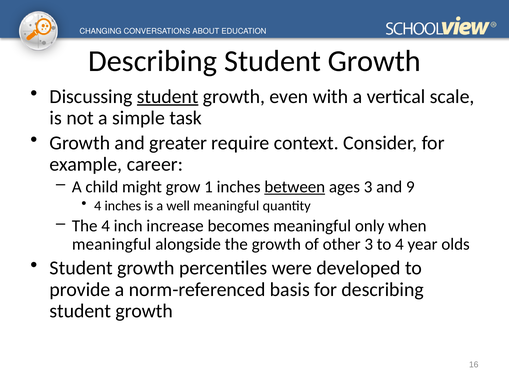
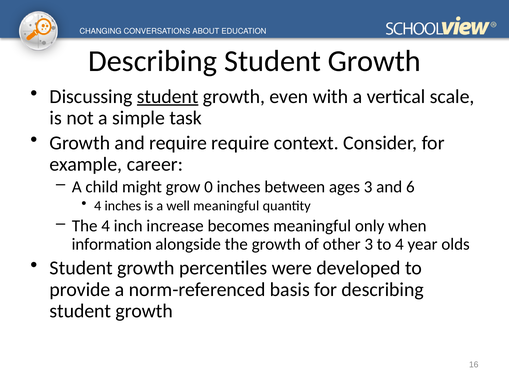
and greater: greater -> require (178, 143)
1: 1 -> 0 (208, 187)
between underline: present -> none (295, 187)
9: 9 -> 6 (410, 187)
meaningful: meaningful -> information (112, 244)
